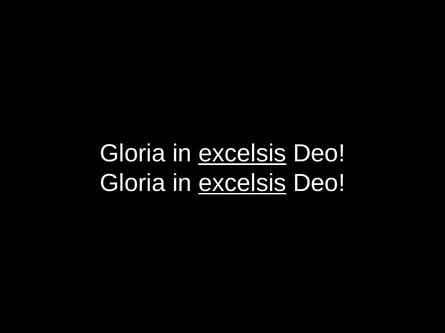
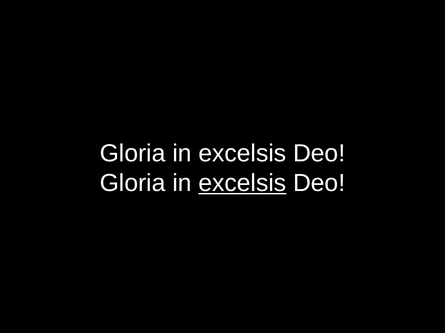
excelsis underline: present -> none (242, 154)
